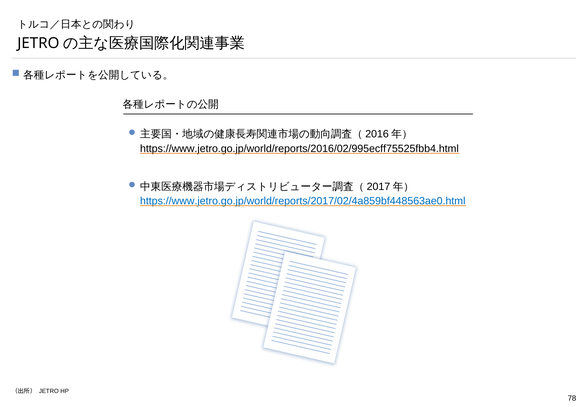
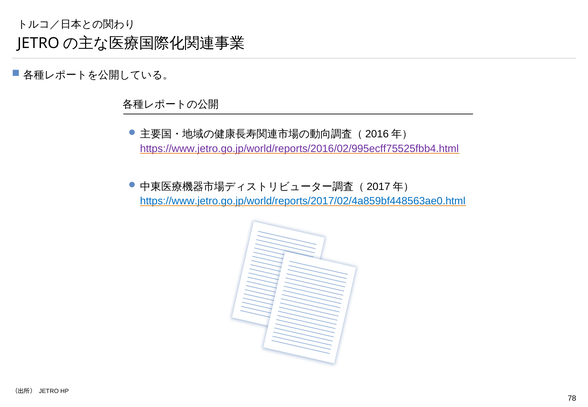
https://www.jetro.go.jp/world/reports/2016/02/995ecff75525fbb4.html colour: black -> purple (299, 149)
